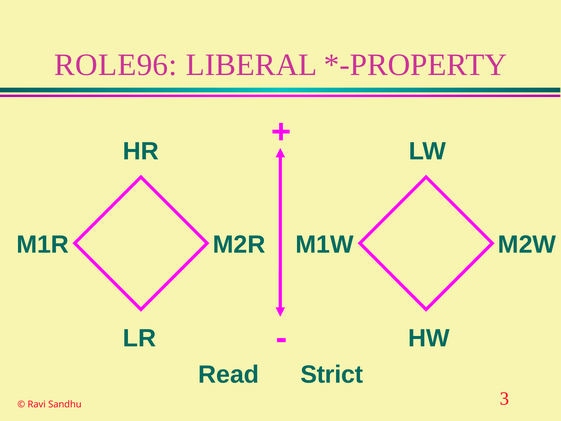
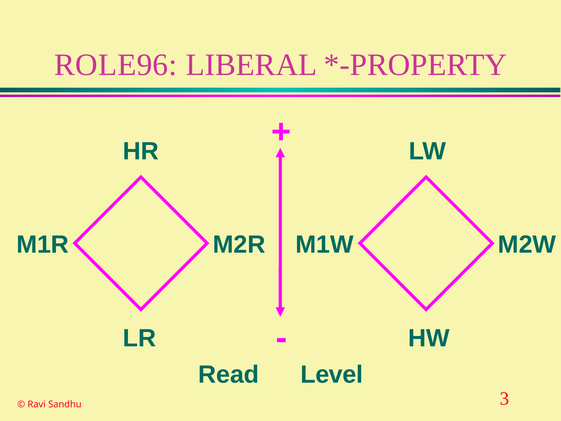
Strict: Strict -> Level (332, 374)
